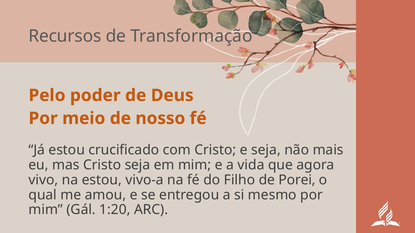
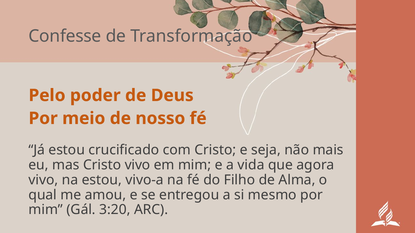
Recursos: Recursos -> Confesse (65, 36)
Cristo seja: seja -> vivo (137, 165)
Porei: Porei -> Alma (297, 180)
1:20: 1:20 -> 3:20 (115, 210)
